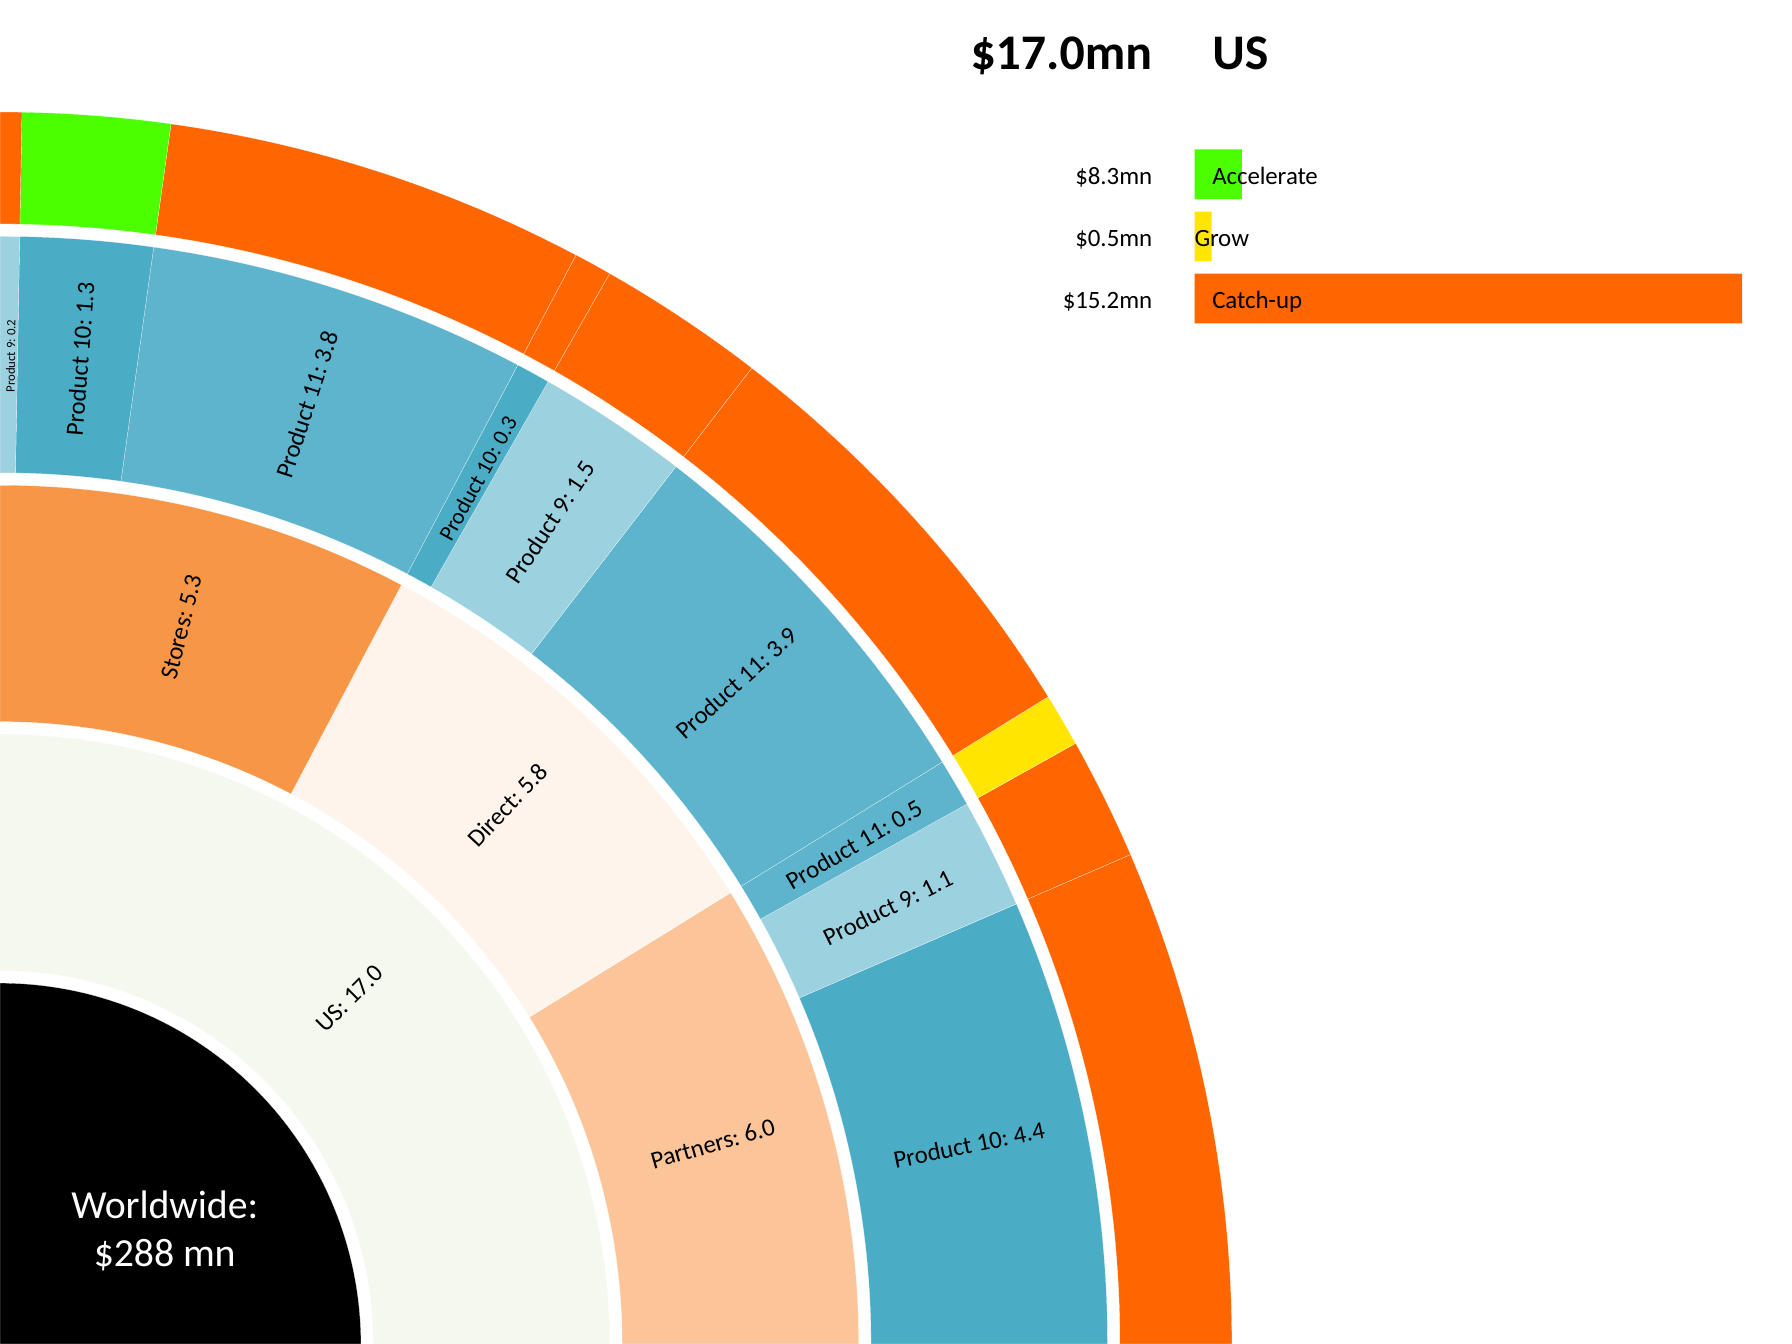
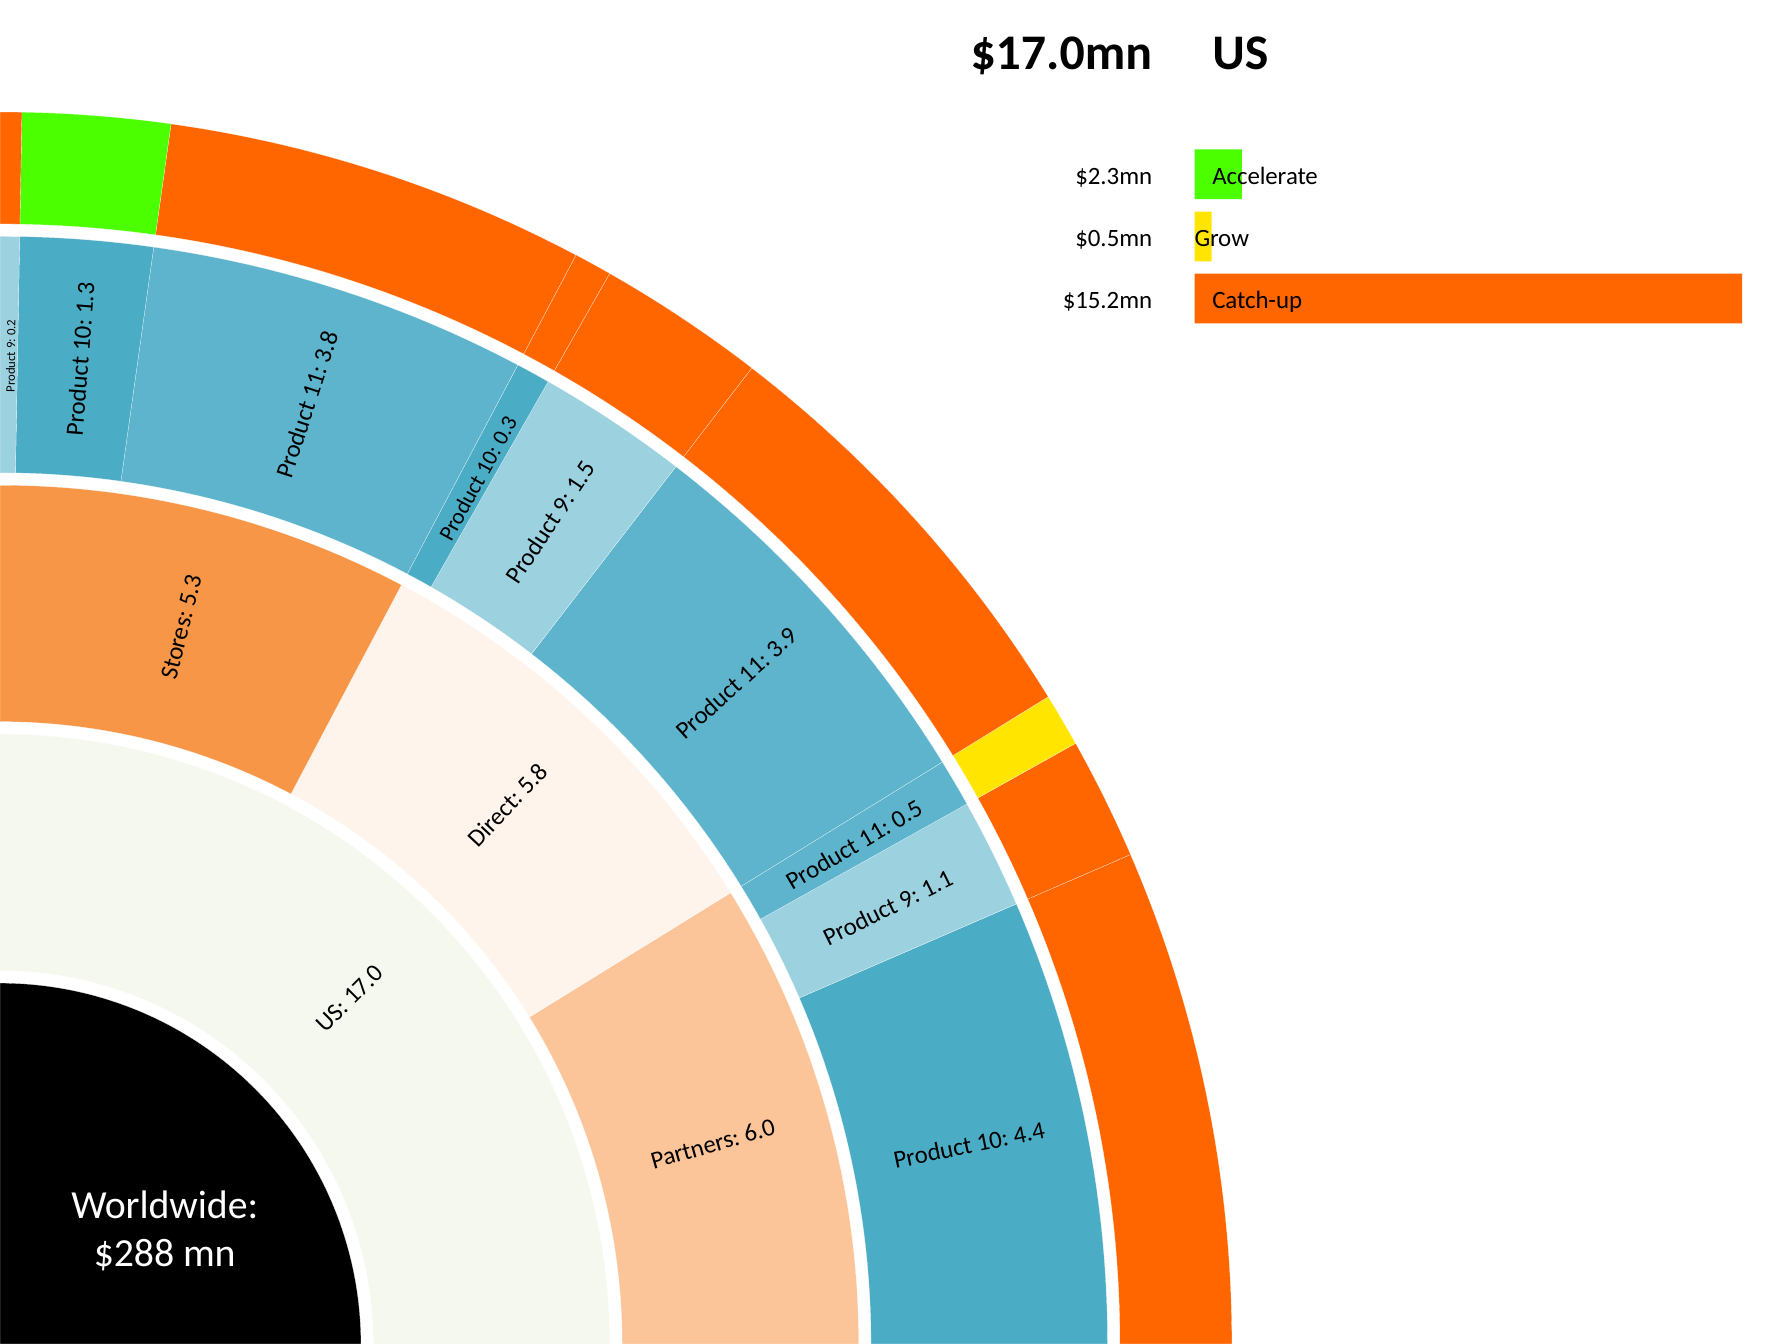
$8.3mn: $8.3mn -> $2.3mn (1114, 176)
